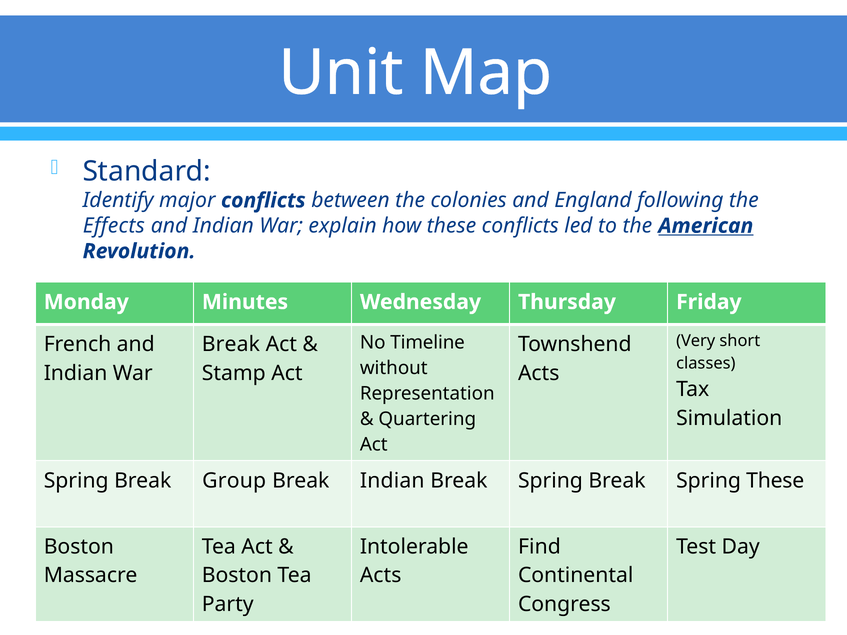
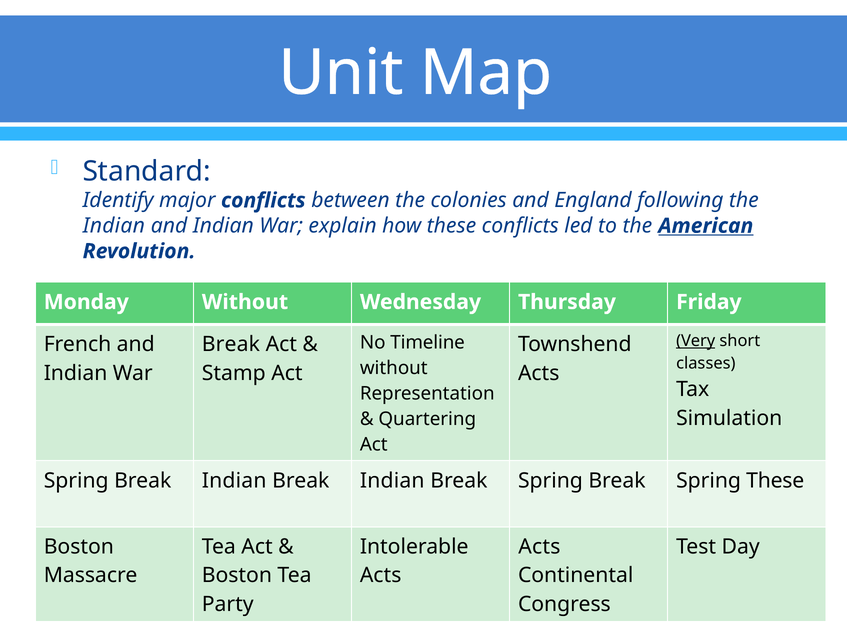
Effects: Effects -> Indian (114, 226)
Monday Minutes: Minutes -> Without (245, 302)
Very underline: none -> present (696, 341)
Spring Break Group: Group -> Indian (234, 481)
Find: Find -> Acts (539, 547)
